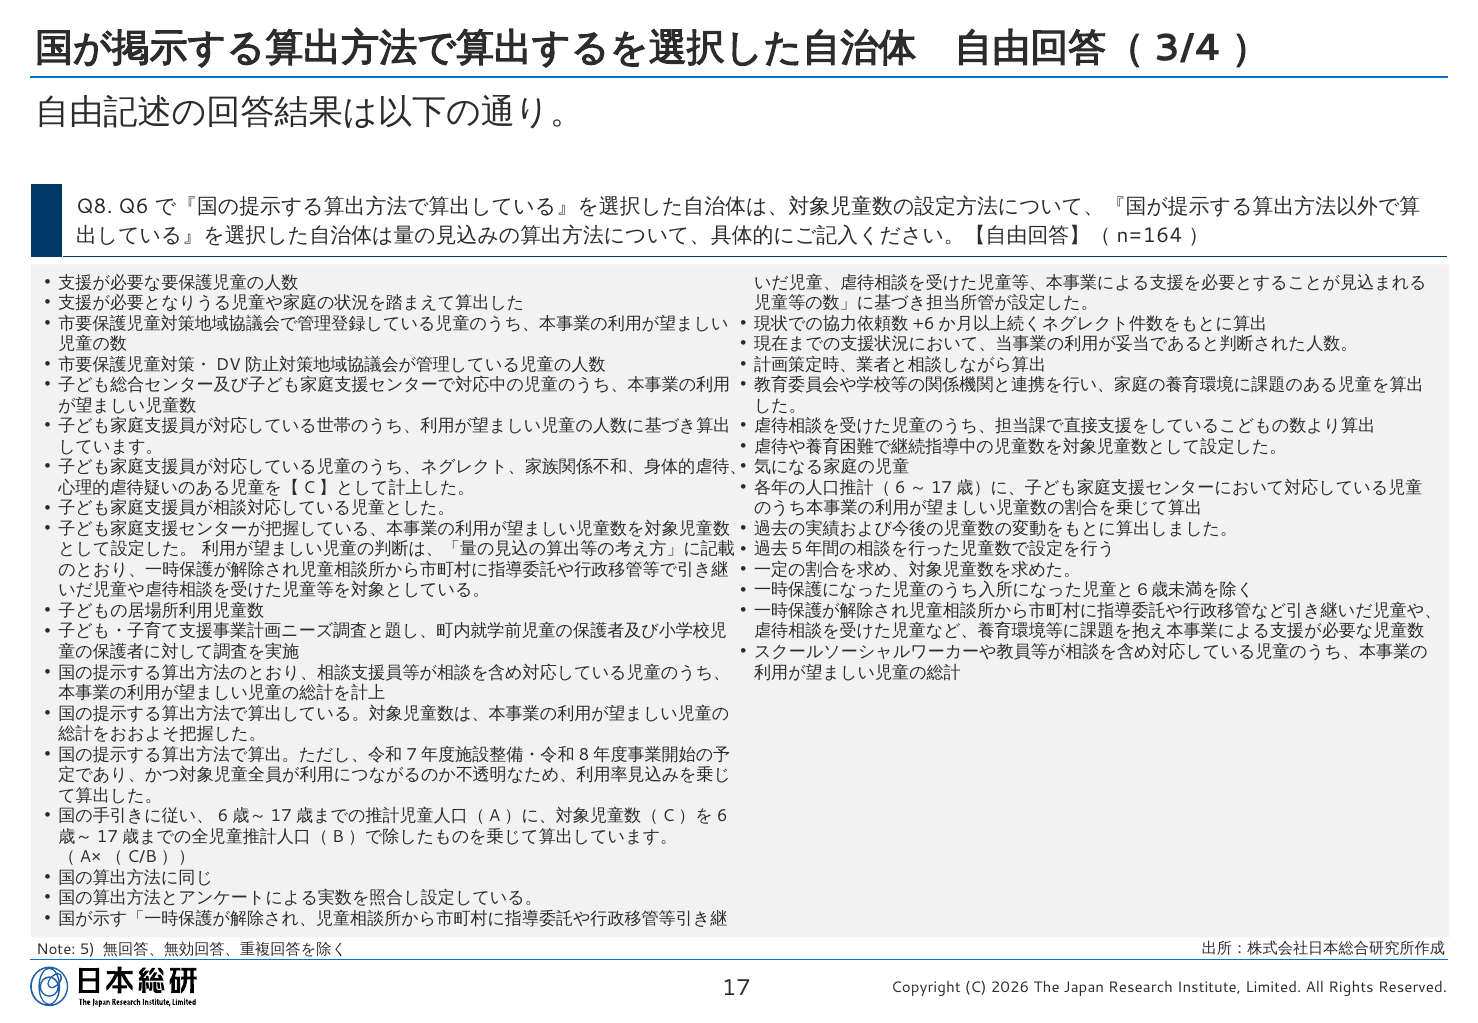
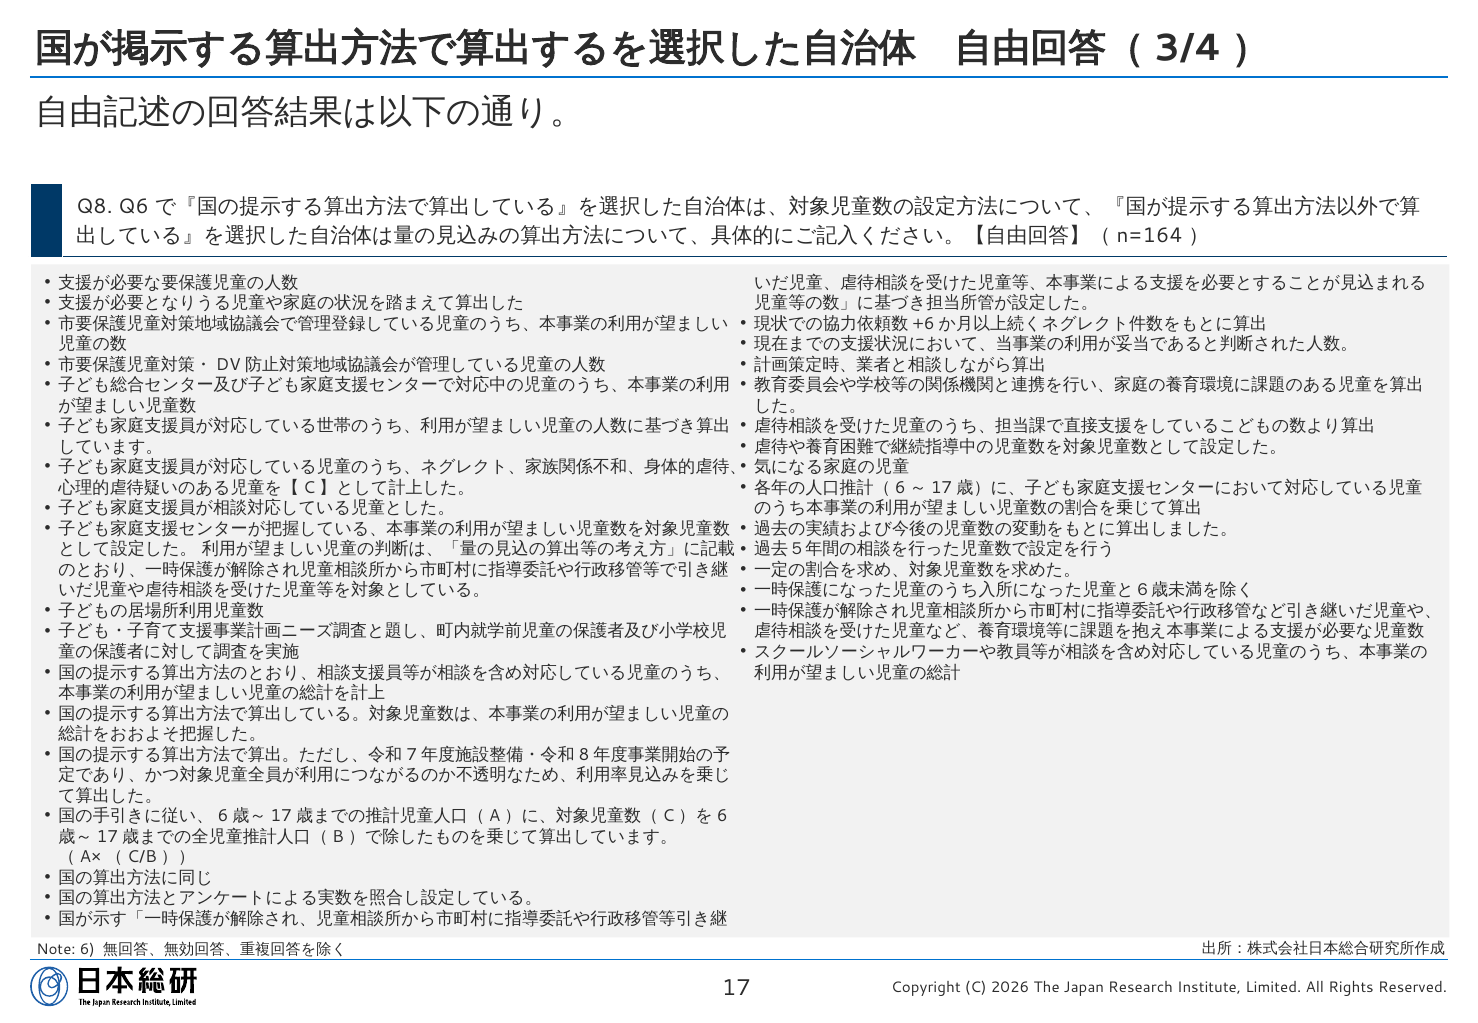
5: 5 -> 6 (87, 949)
